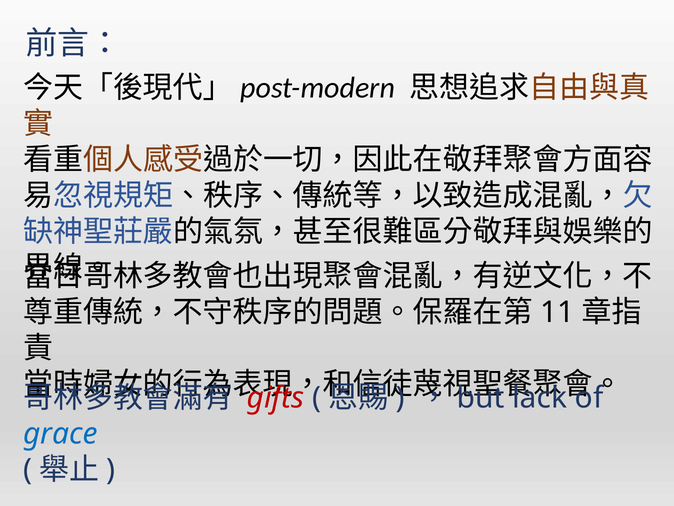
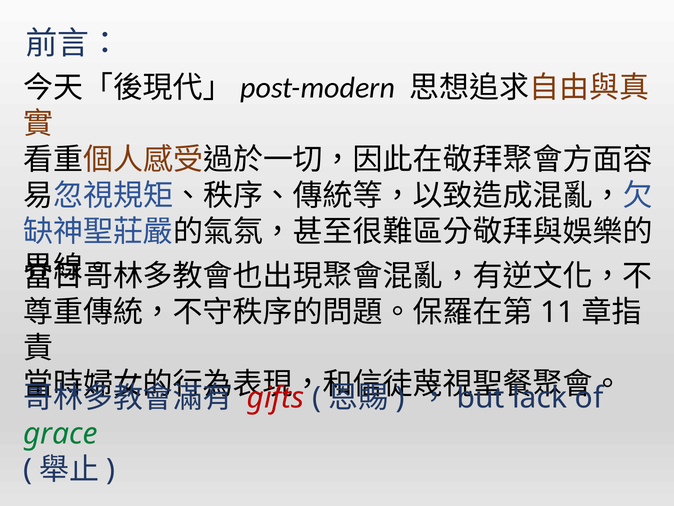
grace colour: blue -> green (60, 433)
